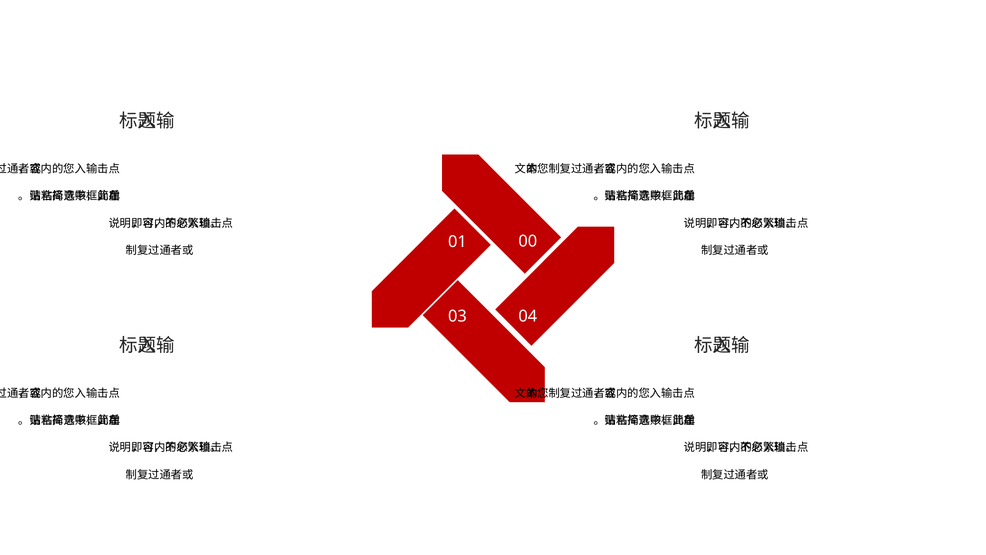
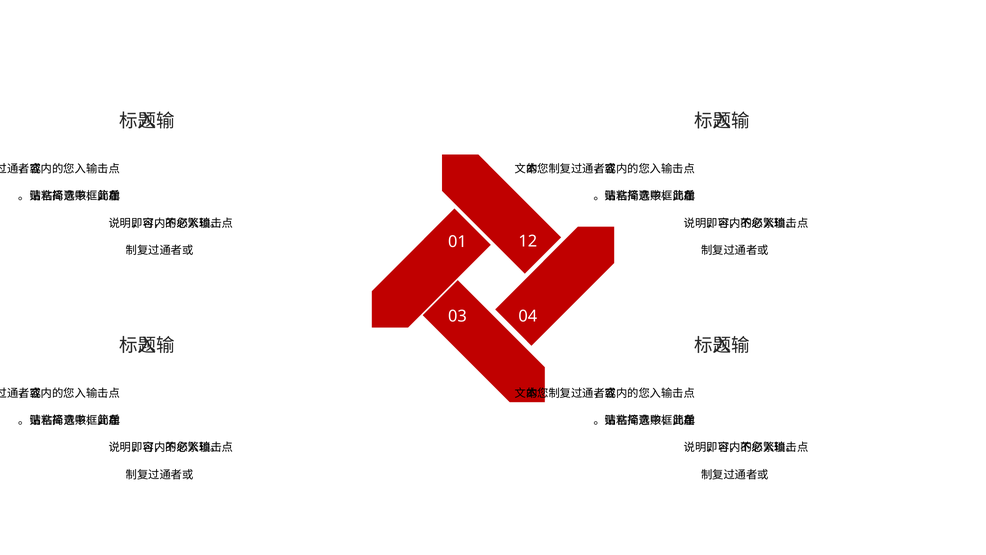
00: 00 -> 12 (528, 241)
